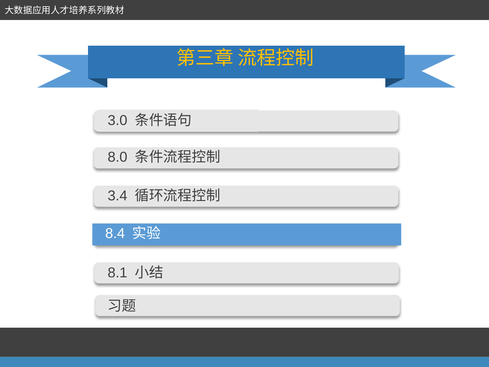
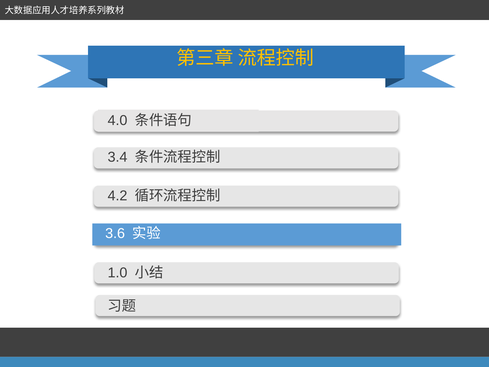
3.0: 3.0 -> 4.0 (118, 120)
8.0: 8.0 -> 3.4 (118, 157)
3.4: 3.4 -> 4.2 (118, 196)
8.4: 8.4 -> 3.6 (115, 233)
8.1: 8.1 -> 1.0 (118, 272)
